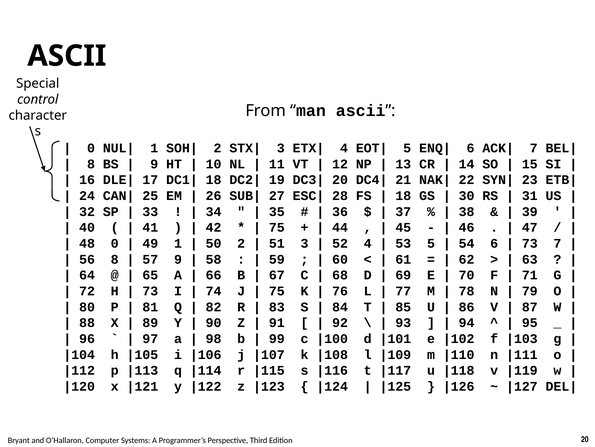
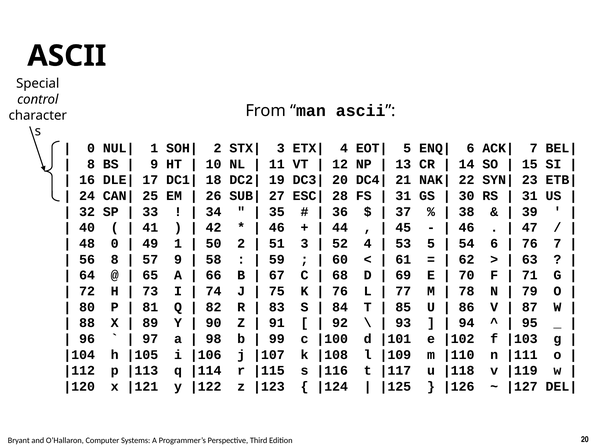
18: 18 -> 31 (403, 196)
75: 75 -> 46 (277, 227)
73: 73 -> 76 (530, 243)
